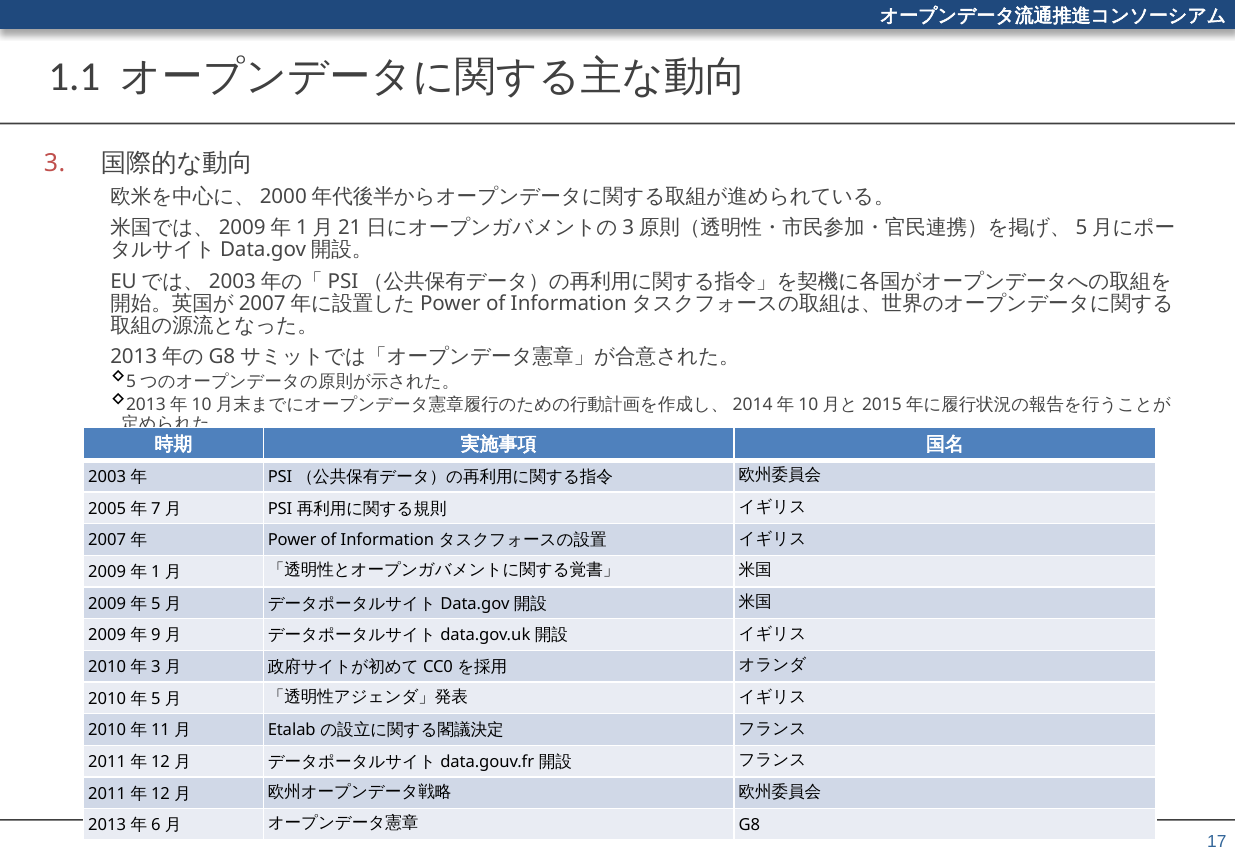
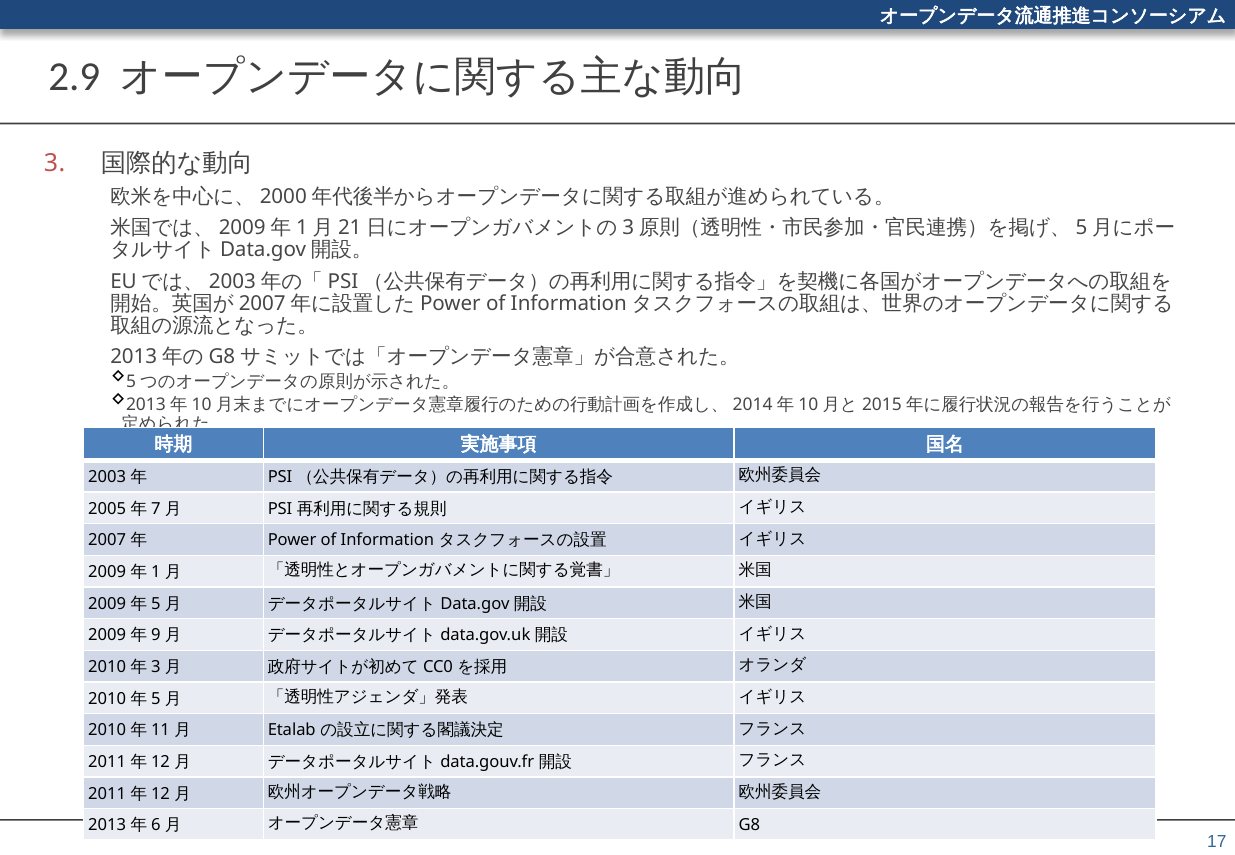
1.1: 1.1 -> 2.9 (74, 77)
